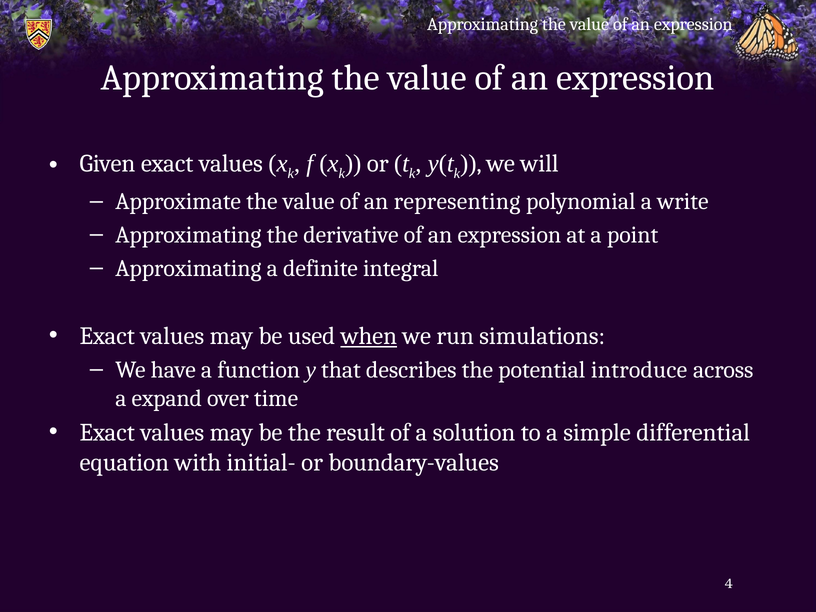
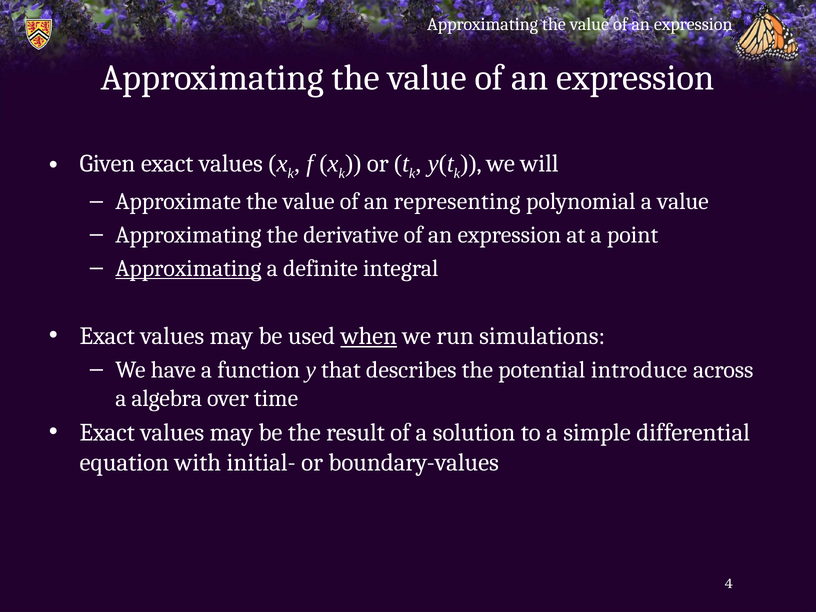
a write: write -> value (683, 202)
Approximating underline: none -> present (188, 268)
expand: expand -> algebra (167, 398)
